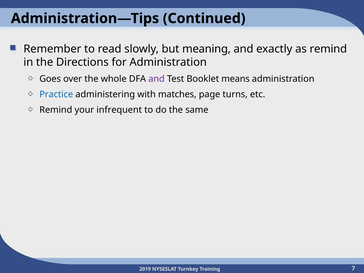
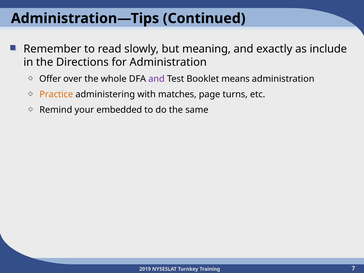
as remind: remind -> include (328, 49)
Goes: Goes -> Offer (50, 79)
Practice colour: blue -> orange (56, 94)
infrequent: infrequent -> embedded (119, 110)
